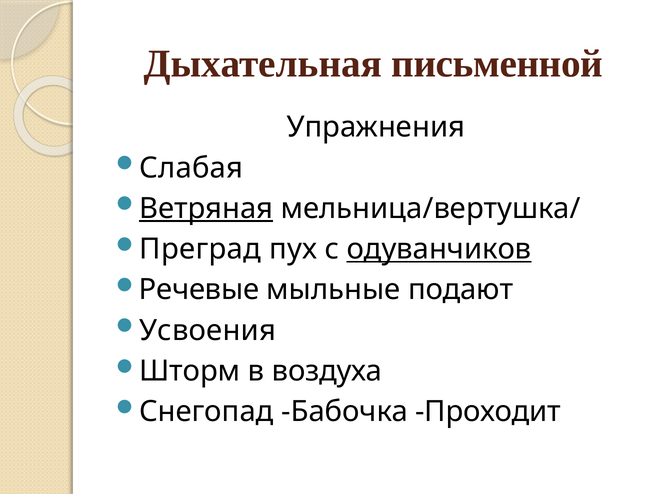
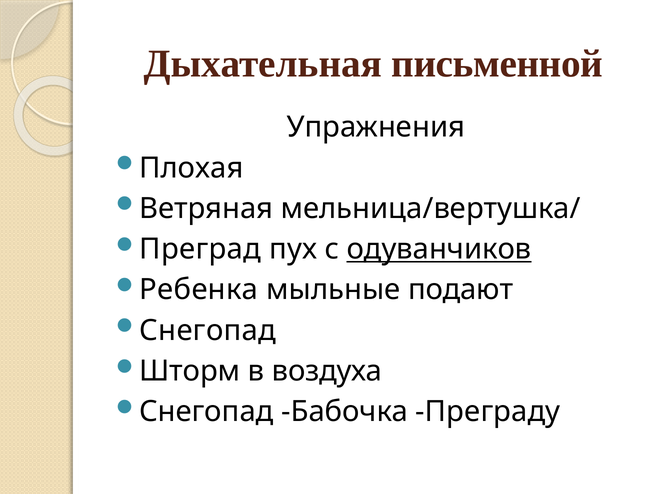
Слабая: Слабая -> Плохая (191, 168)
Ветряная underline: present -> none (206, 208)
Речевые: Речевые -> Ребенка (199, 289)
Усвоения: Усвоения -> Снегопад (208, 330)
Проходит: Проходит -> Преграду (488, 411)
